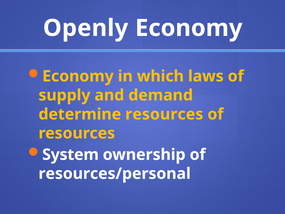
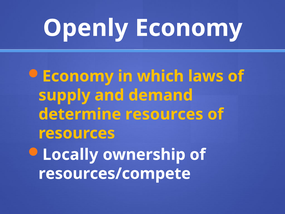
System: System -> Locally (70, 154)
resources/personal: resources/personal -> resources/compete (115, 173)
